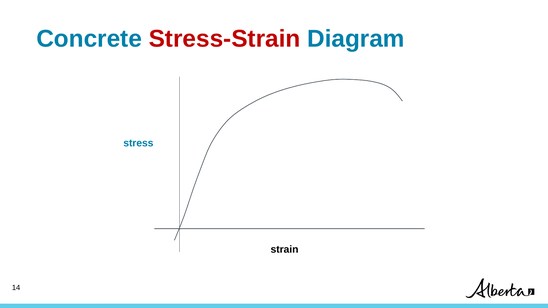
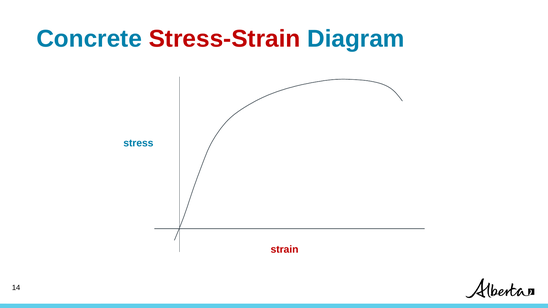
strain colour: black -> red (285, 250)
